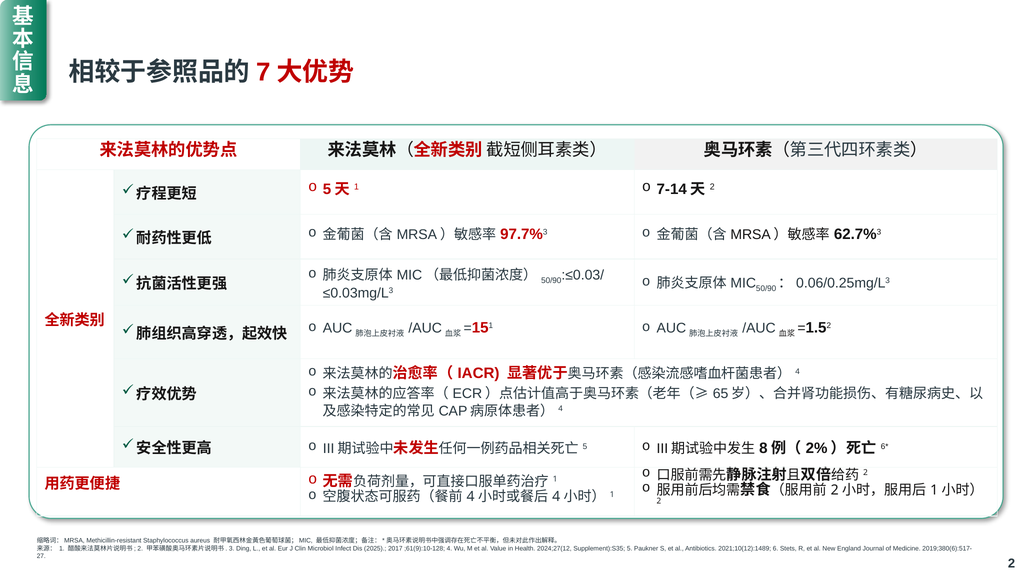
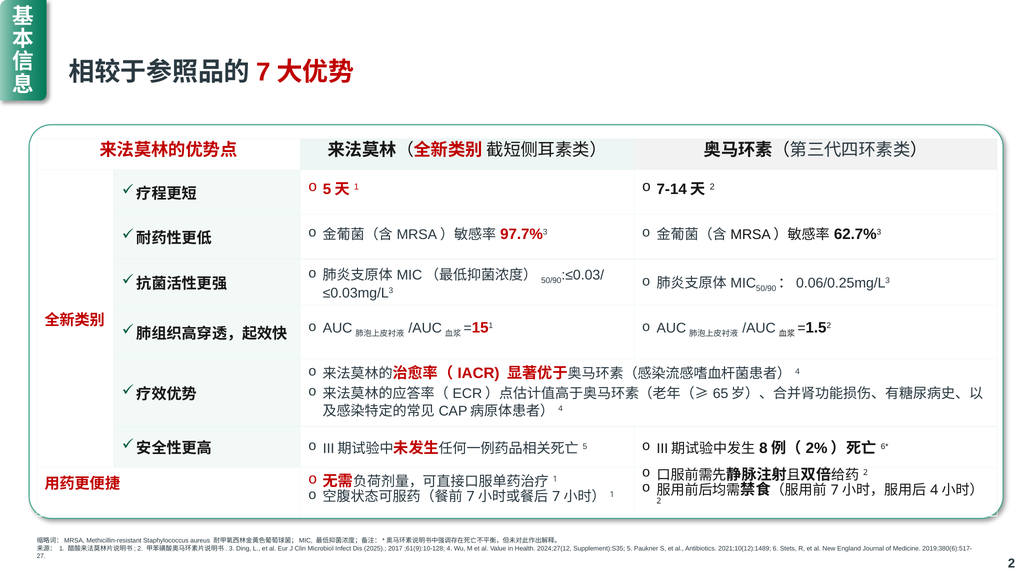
2: 2 -> 7 (835, 490)
1: 1 -> 4 (934, 490)
4: 4 -> 7 (471, 497)
4: 4 -> 7 (556, 497)
